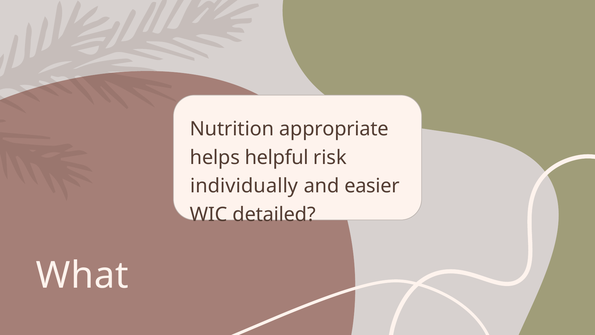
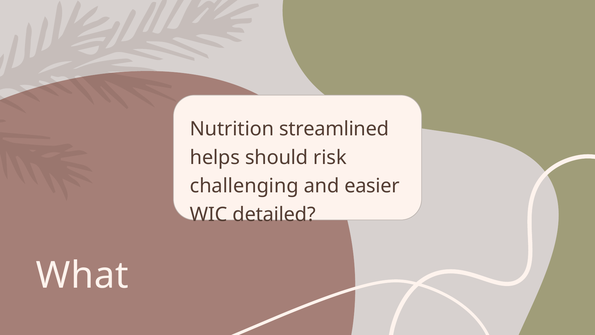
appropriate: appropriate -> streamlined (334, 129)
helpful: helpful -> should (277, 157)
individually: individually -> challenging (244, 186)
